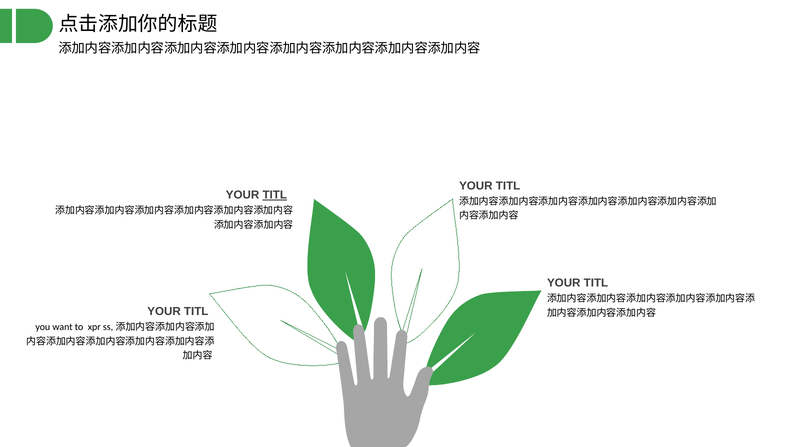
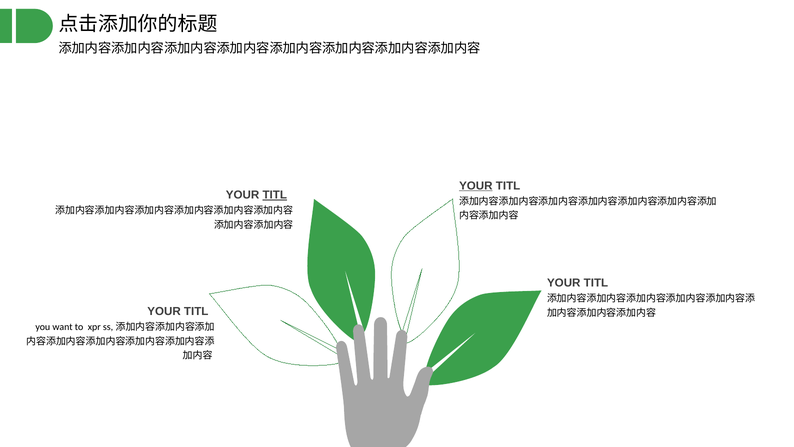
YOUR underline: none -> present (476, 186)
